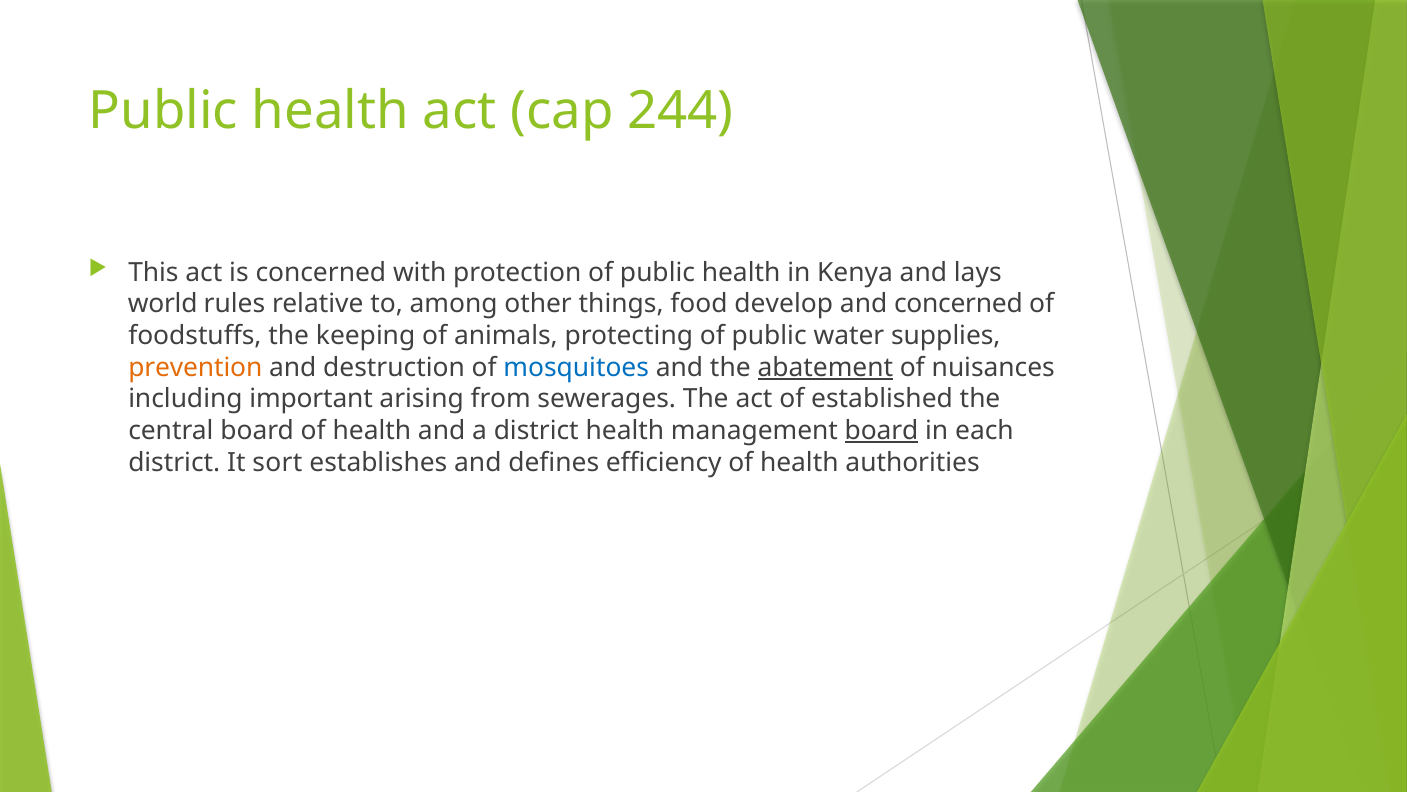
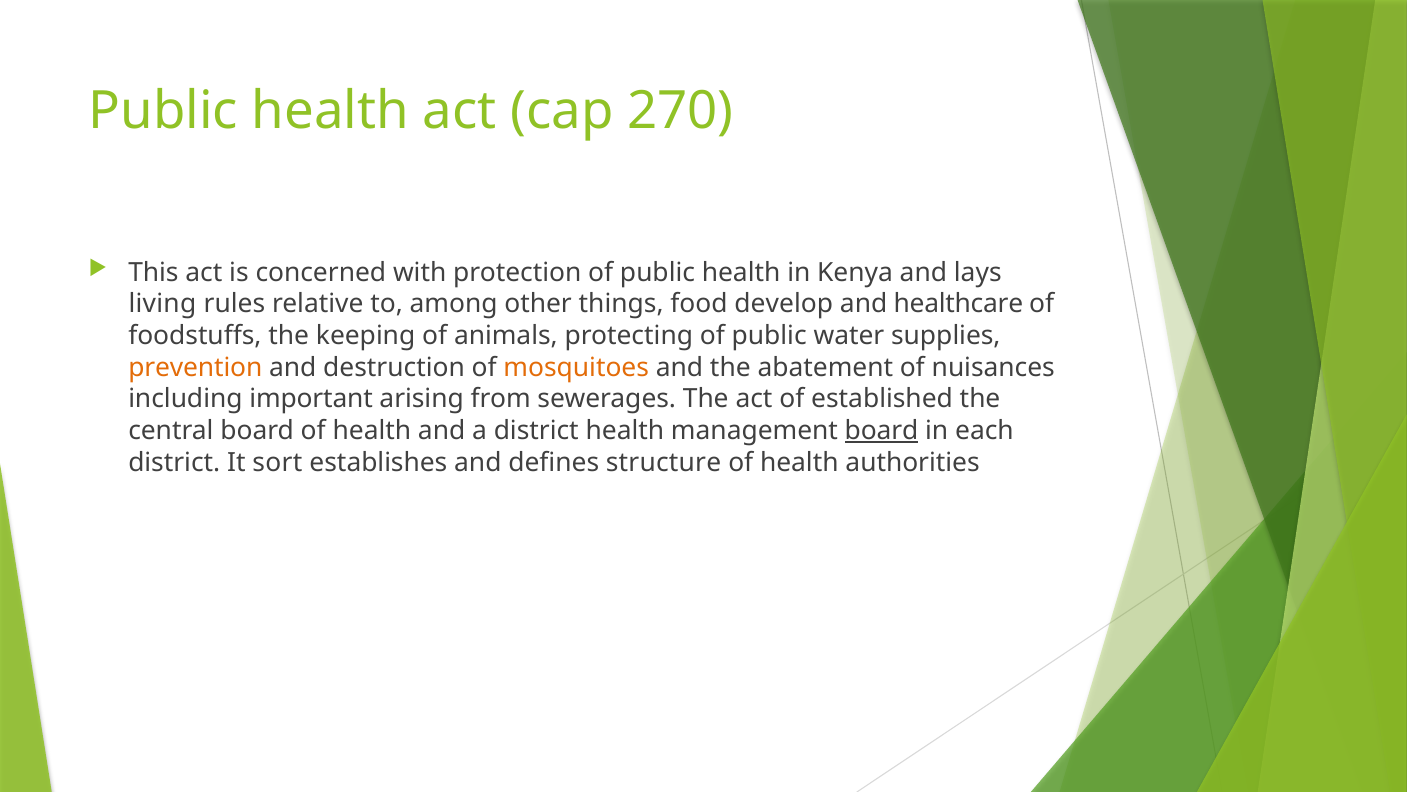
244: 244 -> 270 (680, 111)
world: world -> living (162, 304)
and concerned: concerned -> healthcare (958, 304)
mosquitoes colour: blue -> orange (576, 367)
abatement underline: present -> none (825, 367)
efficiency: efficiency -> structure (664, 462)
